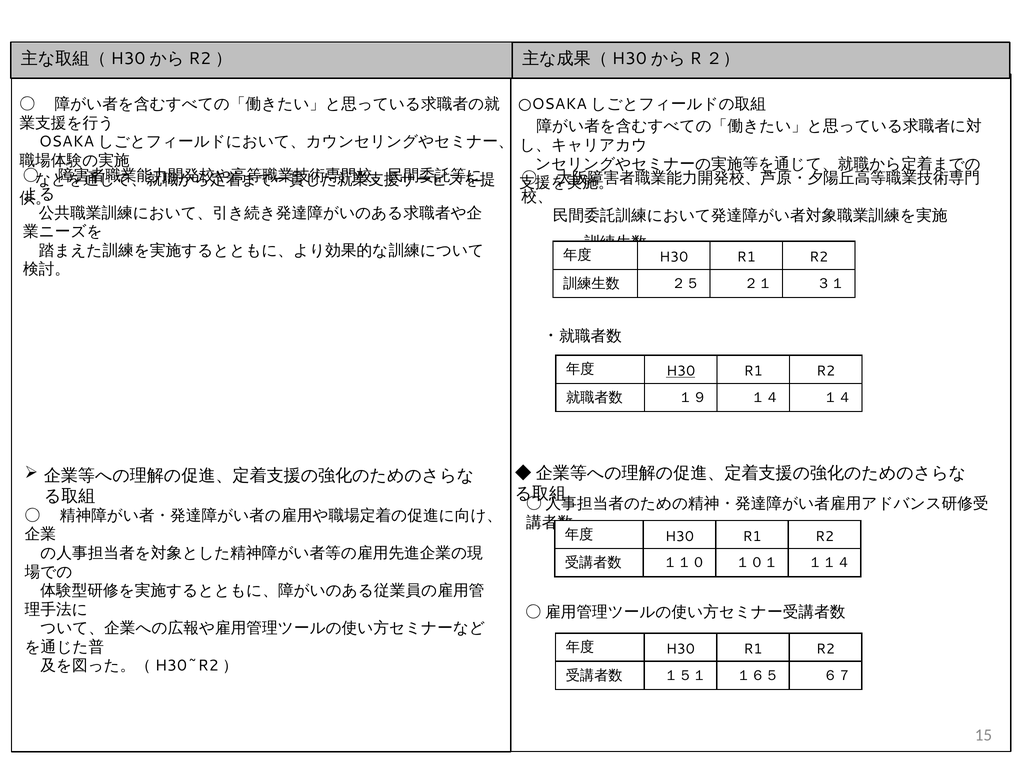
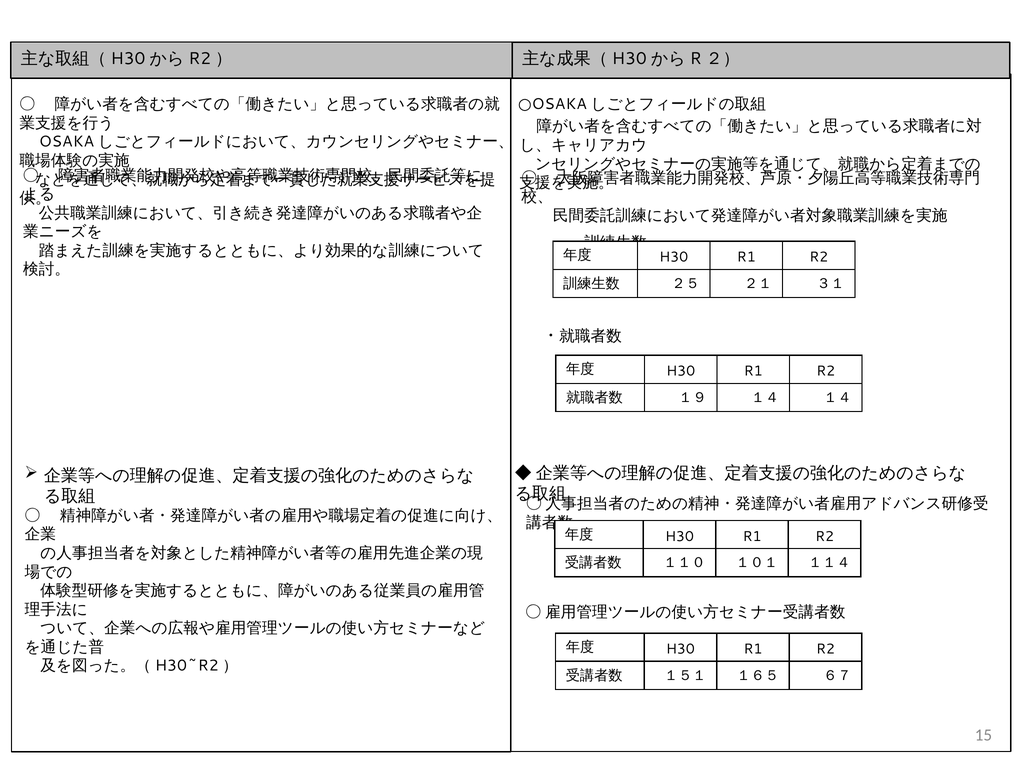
H30 underline: present -> none (681, 371)
